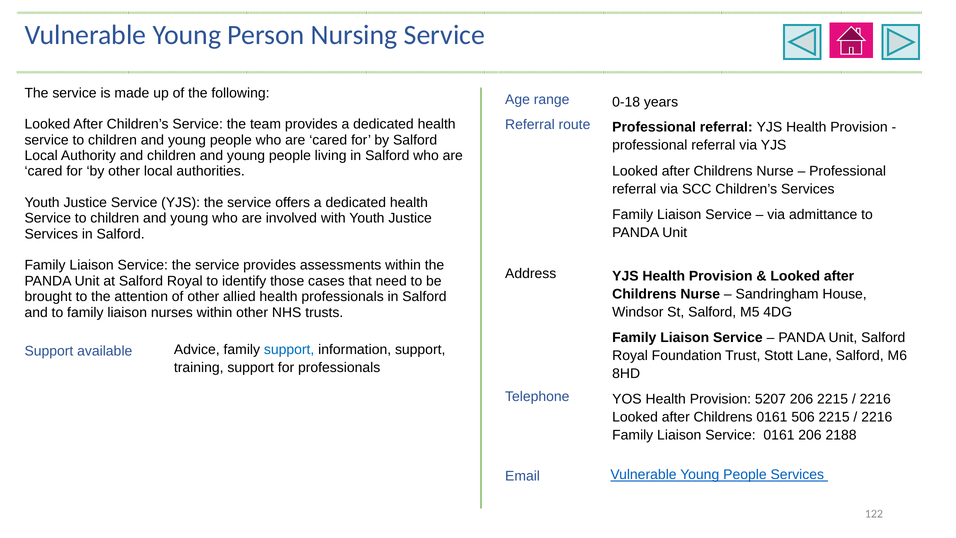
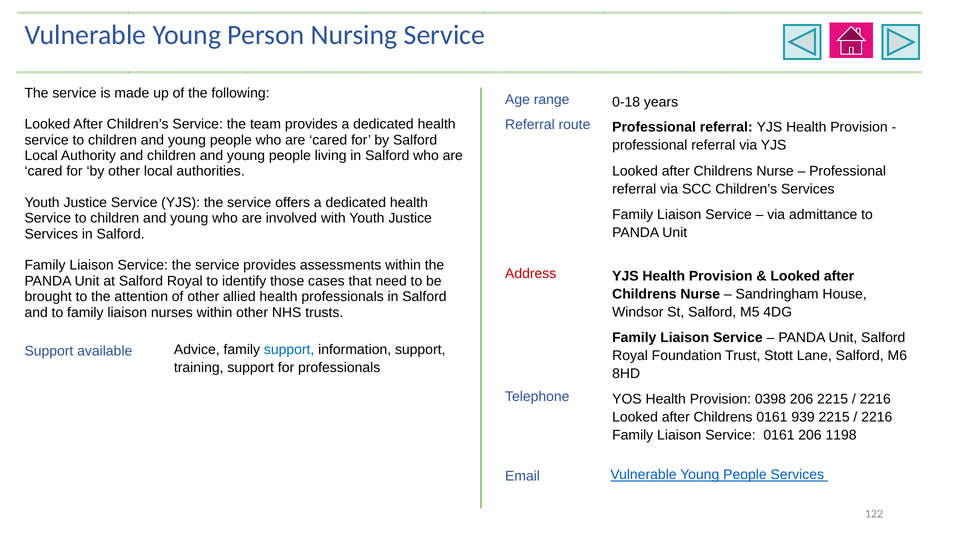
Address colour: black -> red (531, 274)
5207: 5207 -> 0398 (770, 399)
506: 506 -> 939 (803, 417)
2188: 2188 -> 1198 (841, 435)
